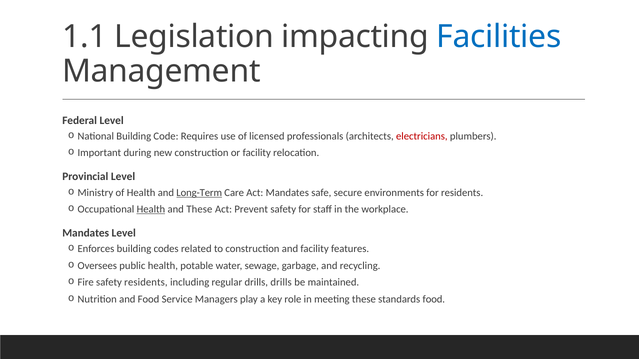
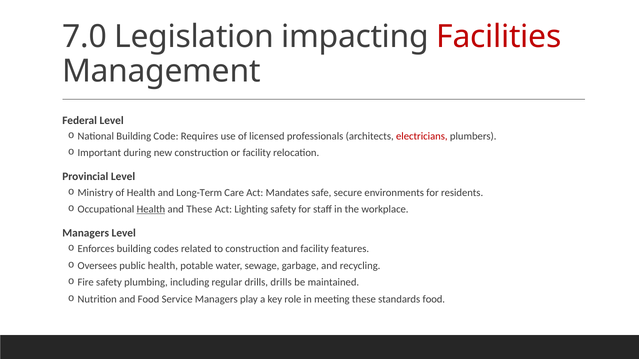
1.1: 1.1 -> 7.0 (85, 37)
Facilities colour: blue -> red (499, 37)
Long-Term underline: present -> none (199, 193)
Prevent: Prevent -> Lighting (251, 210)
Mandates: Mandates -> Managers (86, 233)
safety residents: residents -> plumbing (146, 283)
